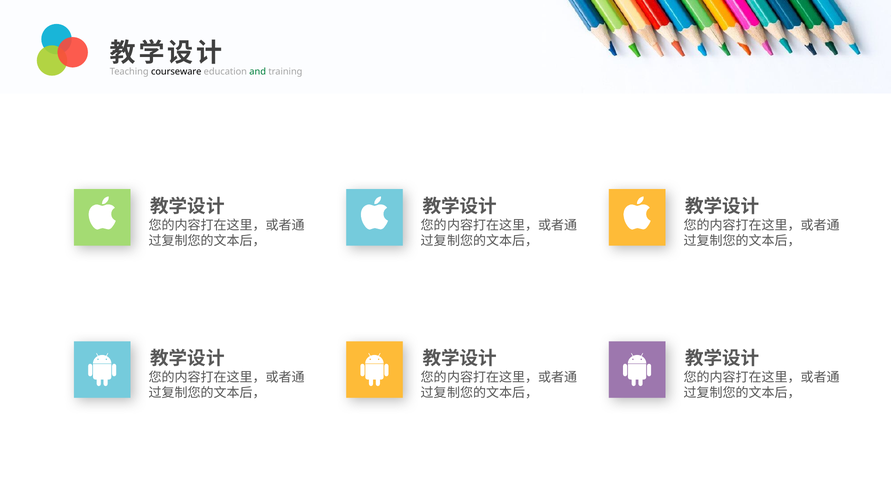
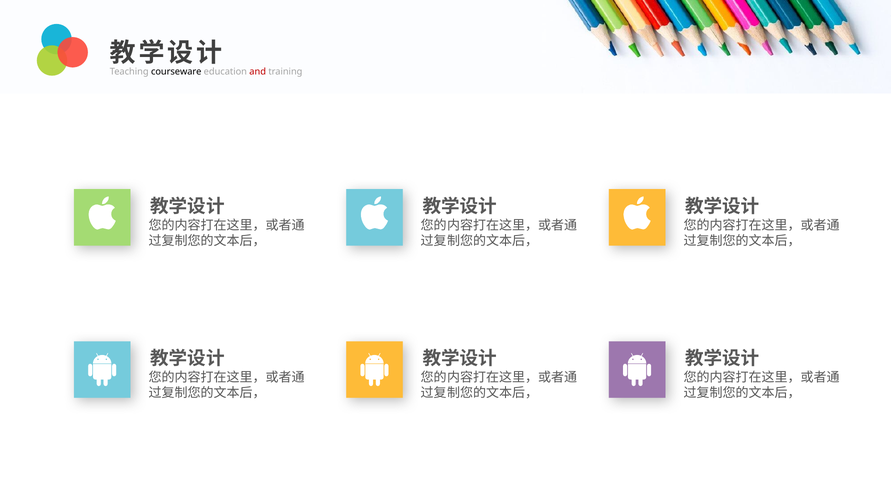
and colour: green -> red (258, 72)
